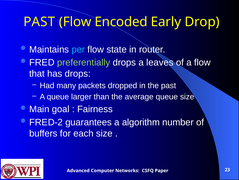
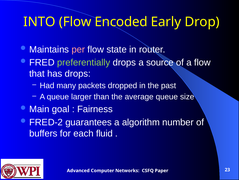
PAST: PAST -> INTO (39, 22)
per colour: light blue -> pink (78, 49)
leaves: leaves -> source (160, 62)
each size: size -> fluid (104, 133)
